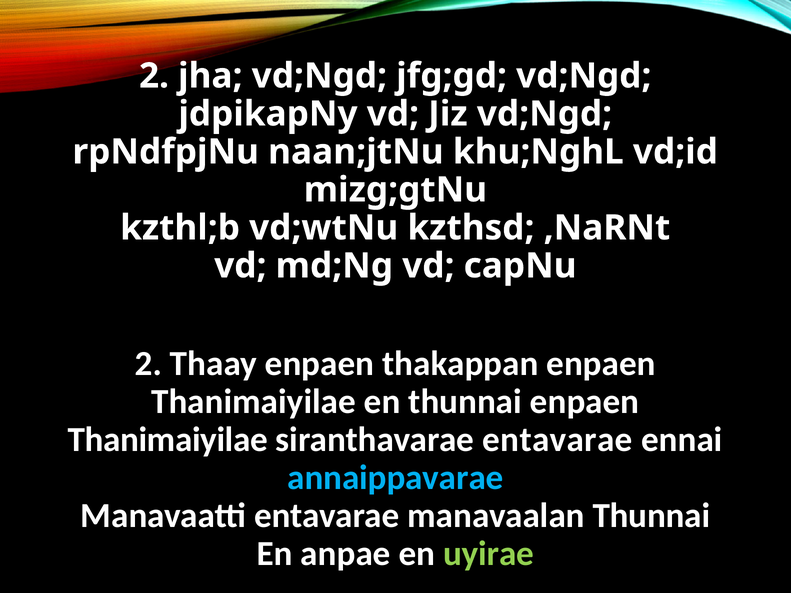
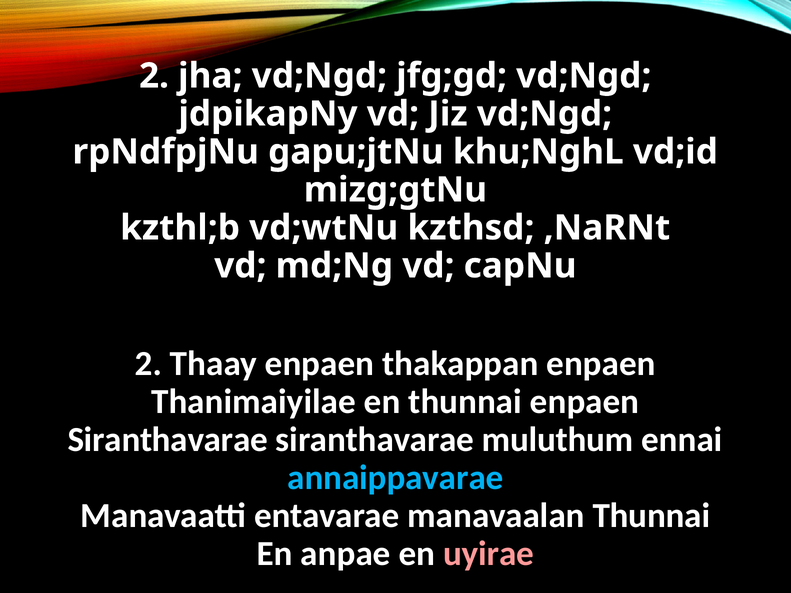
naan;jtNu: naan;jtNu -> gapu;jtNu (356, 152)
Thanimaiyilae: Thanimaiyilae -> Siranthavarae (168, 440)
siranthavarae entavarae: entavarae -> muluthum (558, 440)
uyirae colour: light green -> pink (489, 554)
